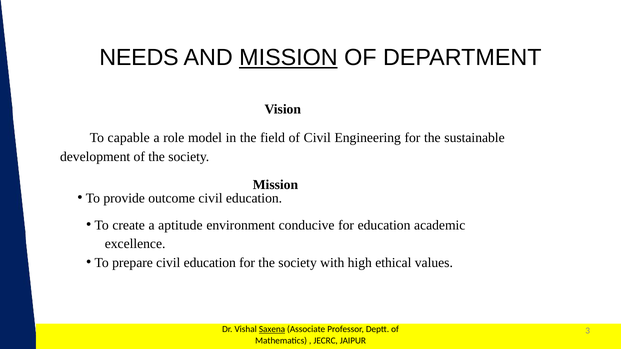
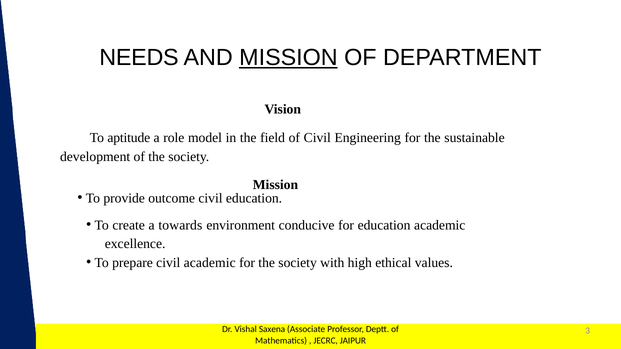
capable: capable -> aptitude (129, 138)
aptitude: aptitude -> towards (180, 225)
prepare civil education: education -> academic (210, 263)
Saxena underline: present -> none (272, 330)
